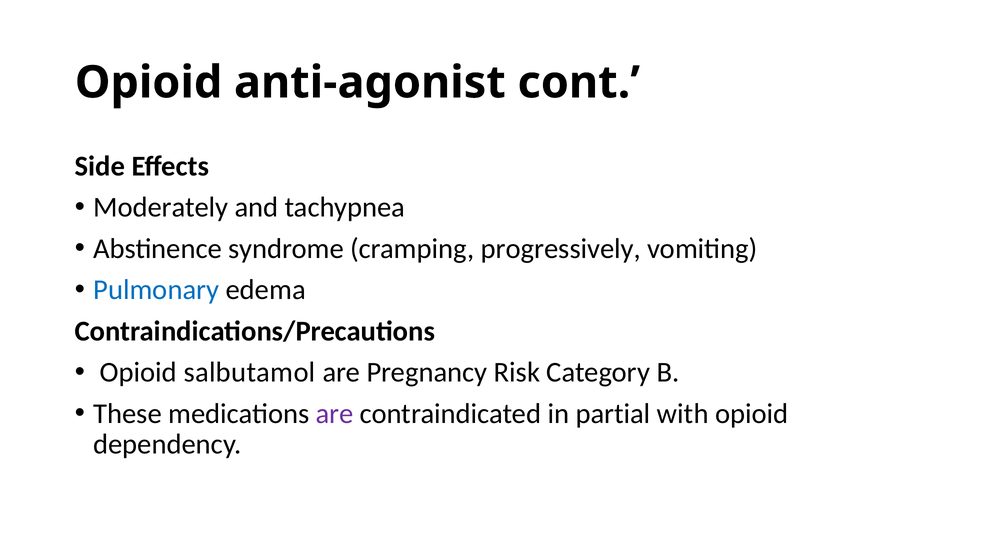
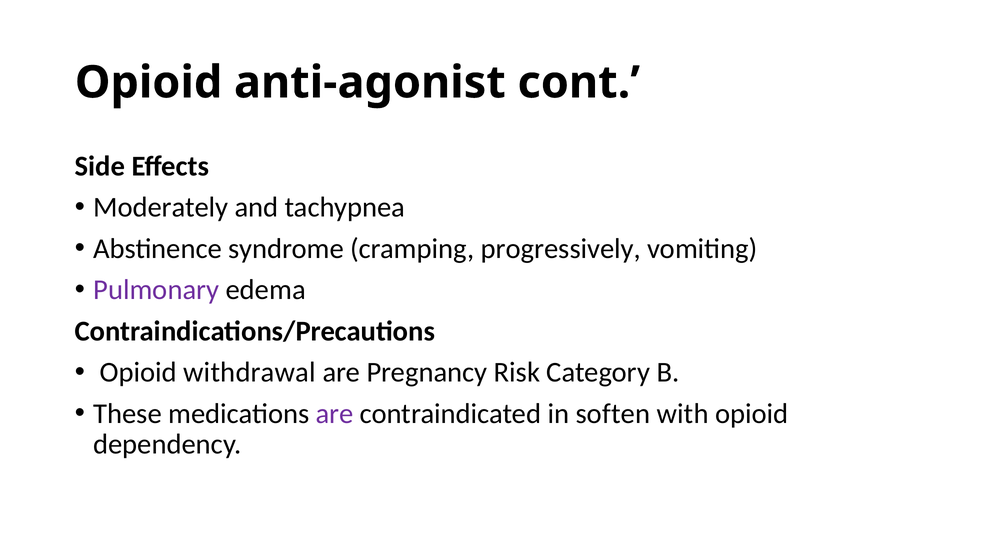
Pulmonary colour: blue -> purple (156, 290)
salbutamol: salbutamol -> withdrawal (250, 372)
partial: partial -> soften (613, 413)
